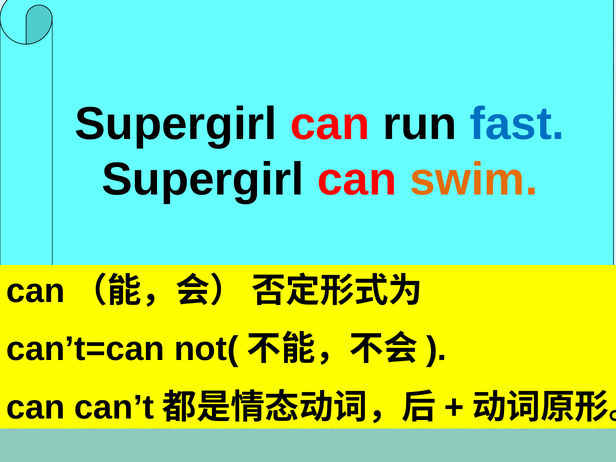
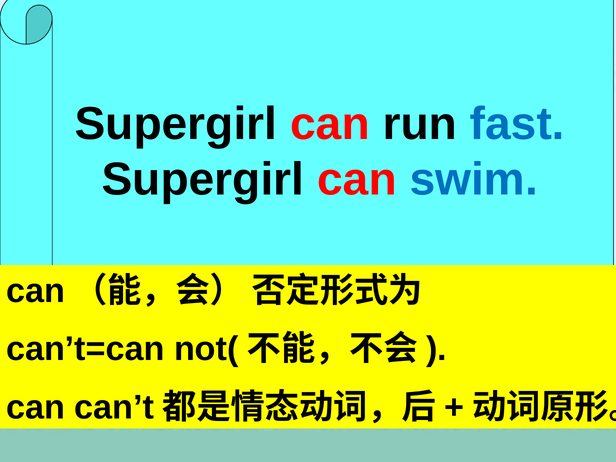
swim colour: orange -> blue (474, 179)
